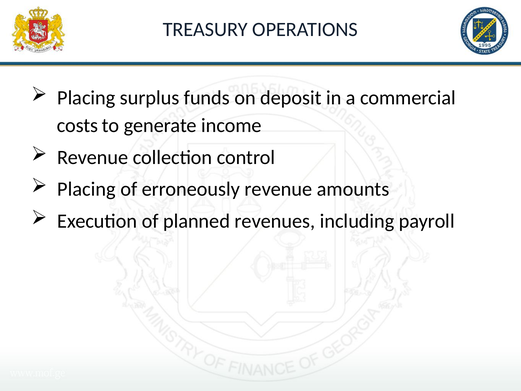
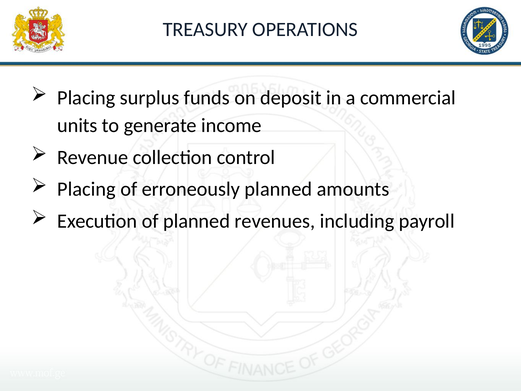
costs: costs -> units (77, 125)
erroneously revenue: revenue -> planned (278, 189)
